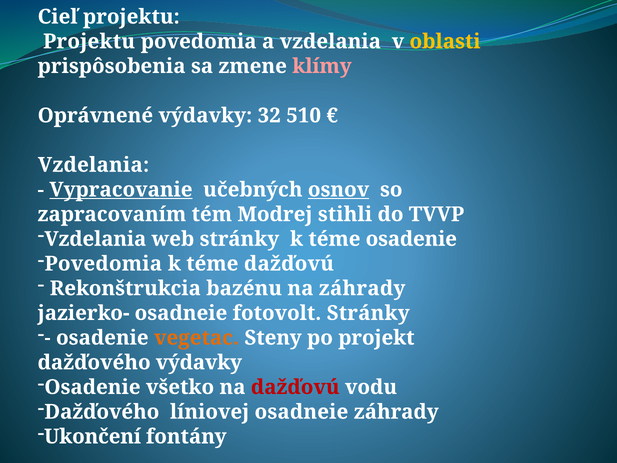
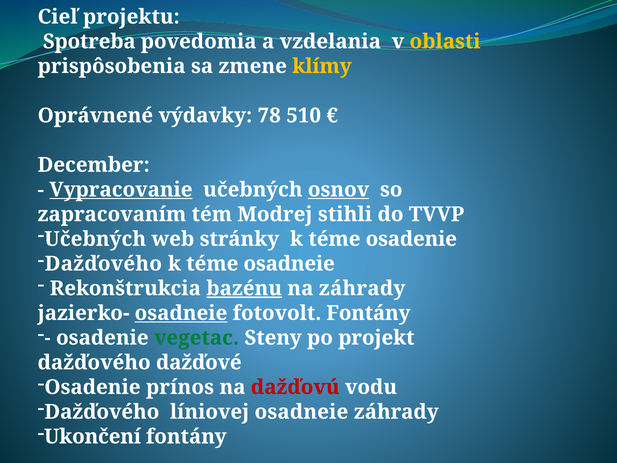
Projektu: Projektu -> Spotreba (89, 41)
klímy colour: pink -> yellow (322, 66)
32: 32 -> 78 (269, 116)
Vzdelania: Vzdelania -> December (94, 165)
Vzdelania: Vzdelania -> Učebných (95, 239)
Povedomia: Povedomia -> Dažďového (103, 264)
téme dažďovú: dažďovú -> osadneie (289, 264)
bazénu underline: none -> present (244, 288)
osadneie underline: none -> present (181, 313)
fotovolt Stránky: Stránky -> Fontány (368, 313)
vegetac colour: orange -> green (197, 338)
dažďového výdavky: výdavky -> dažďové (199, 362)
všetko: všetko -> prínos (180, 387)
